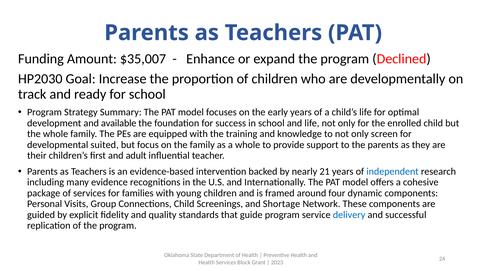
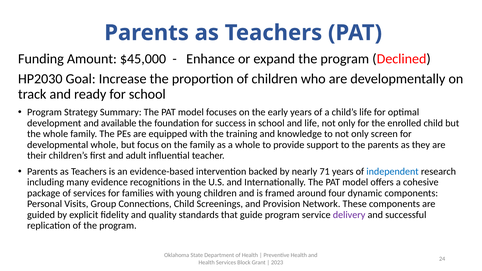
$35,007: $35,007 -> $45,000 (143, 59)
developmental suited: suited -> whole (105, 145)
21: 21 -> 71 (325, 172)
Shortage: Shortage -> Provision (282, 204)
delivery colour: blue -> purple (349, 215)
